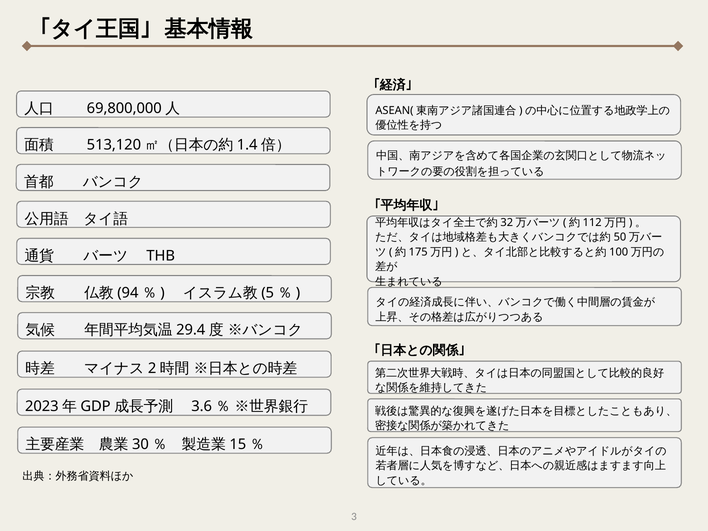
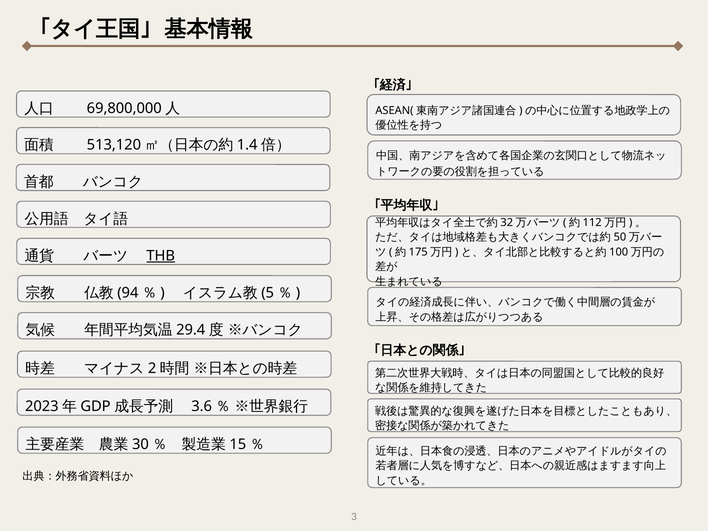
THB underline: none -> present (161, 256)
